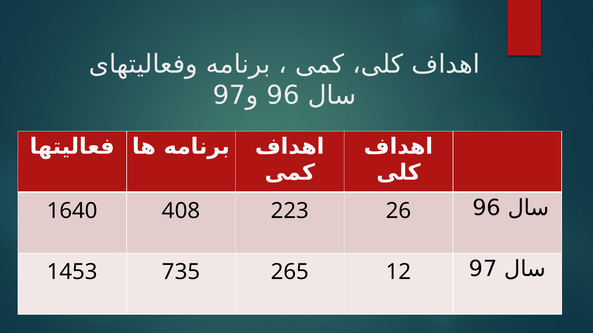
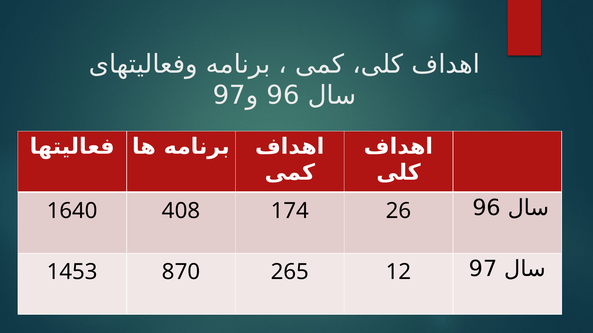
223: 223 -> 174 (290, 211)
735: 735 -> 870 (181, 272)
